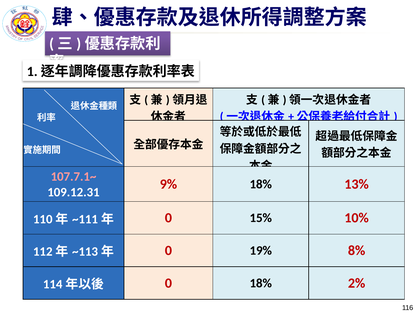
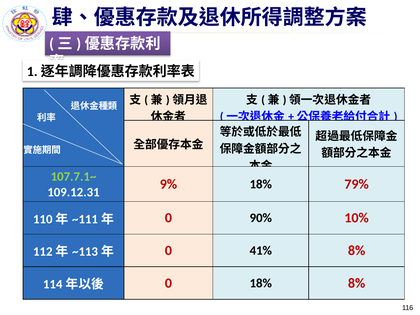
107.7.1~ colour: pink -> light green (74, 177)
13%: 13% -> 79% (357, 184)
15%: 15% -> 90% (261, 218)
19%: 19% -> 41% (261, 251)
18% 2%: 2% -> 8% (357, 283)
